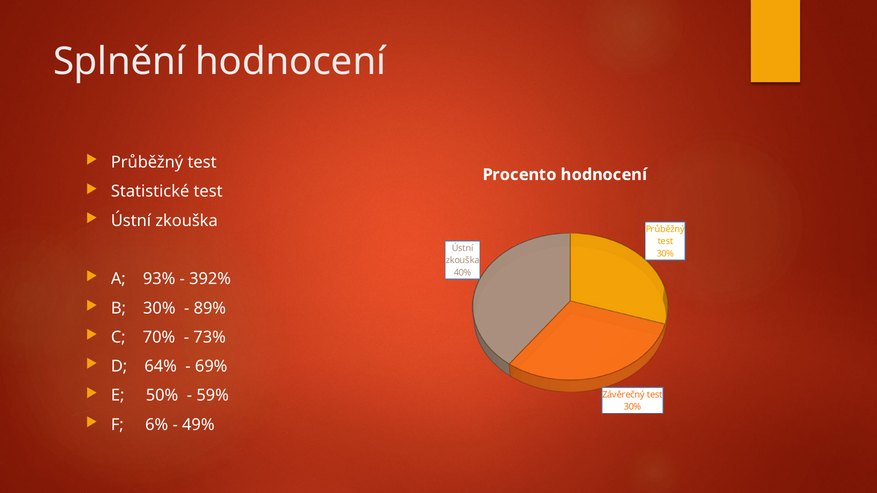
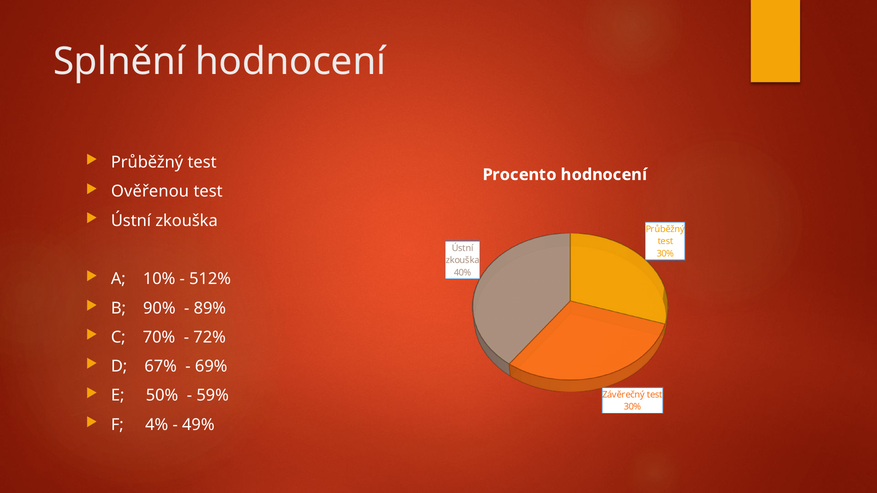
Statistické: Statistické -> Ověřenou (150, 192)
93%: 93% -> 10% (159, 279)
392%: 392% -> 512% (210, 279)
B 30%: 30% -> 90% (159, 308)
73%: 73% -> 72% (210, 337)
64%: 64% -> 67% (161, 367)
6%: 6% -> 4% (157, 425)
